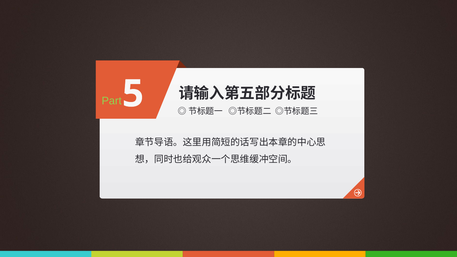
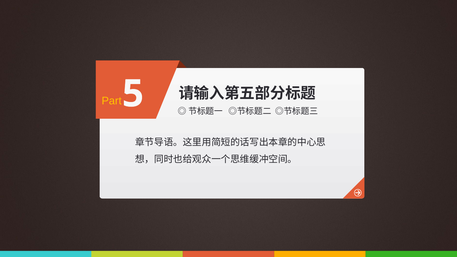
Part colour: light green -> yellow (112, 101)
